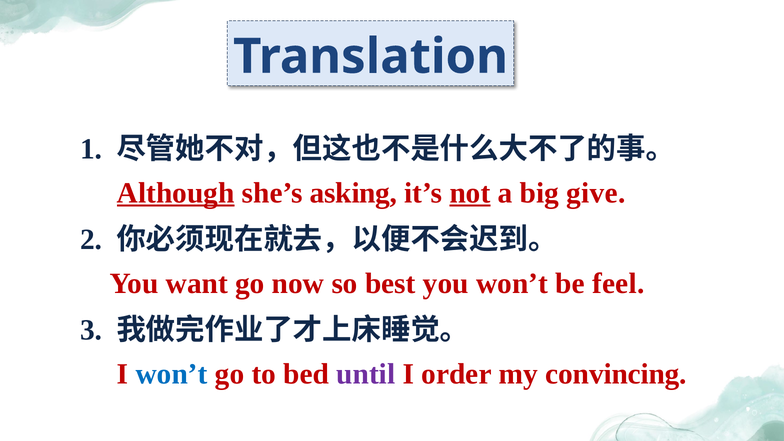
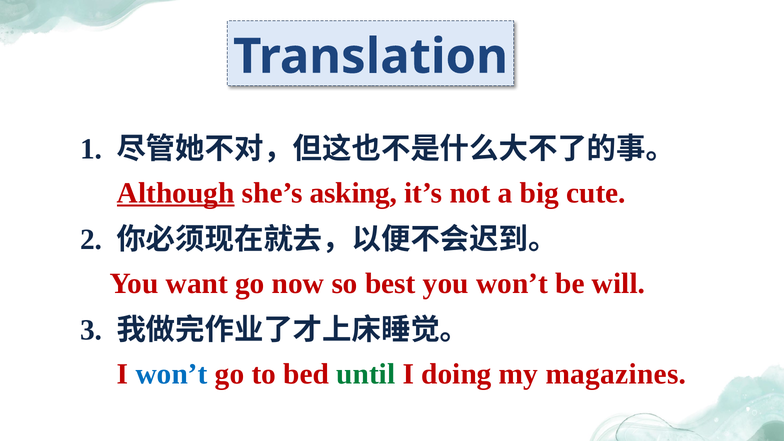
not underline: present -> none (470, 193)
give: give -> cute (596, 193)
feel: feel -> will (618, 284)
until colour: purple -> green (366, 374)
order: order -> doing (456, 374)
convincing: convincing -> magazines (616, 374)
